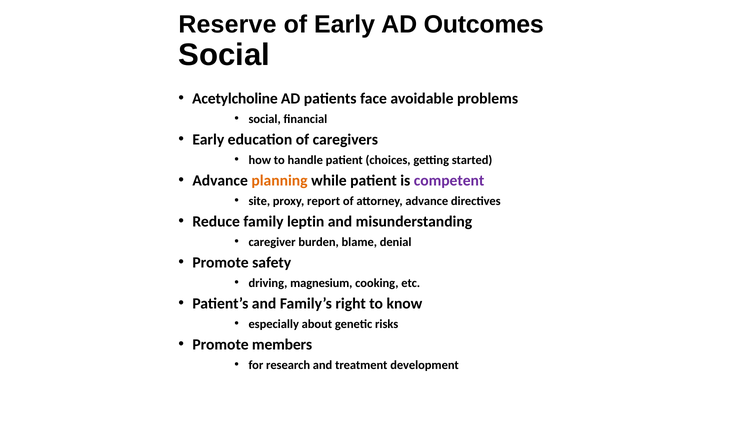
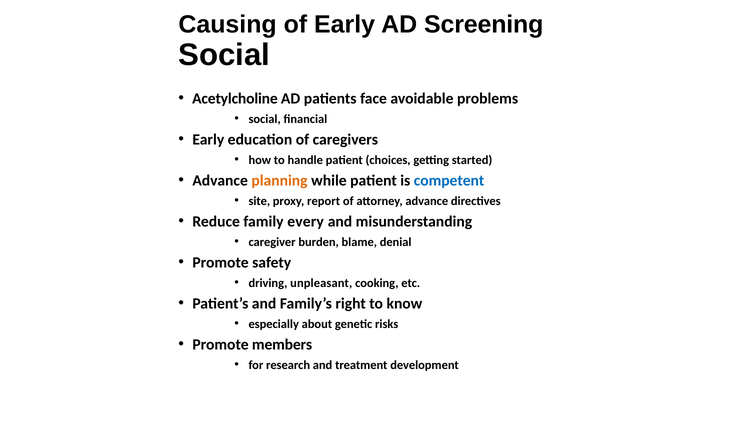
Reserve: Reserve -> Causing (228, 25)
Outcomes: Outcomes -> Screening (484, 25)
competent colour: purple -> blue (449, 180)
leptin: leptin -> every (306, 221)
magnesium: magnesium -> unpleasant (321, 283)
